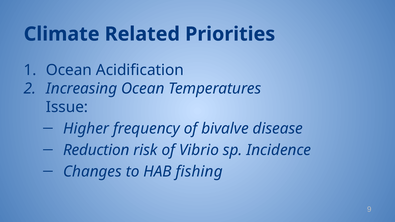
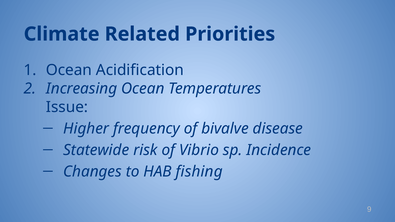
Reduction: Reduction -> Statewide (96, 150)
